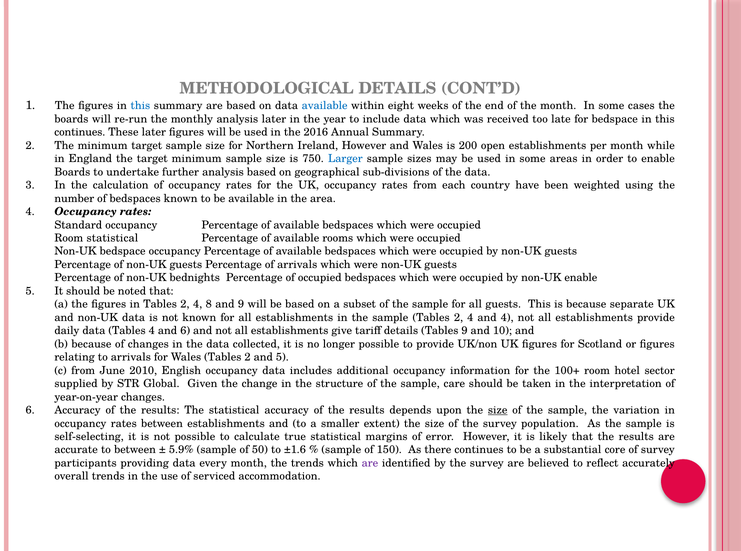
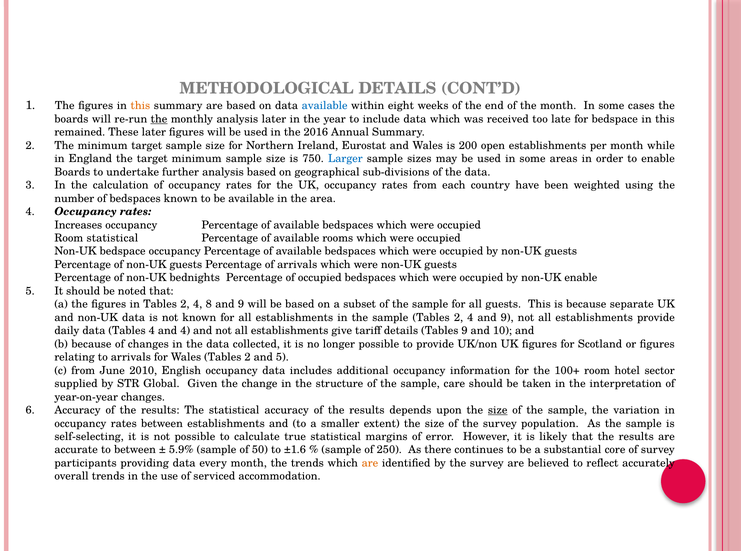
this colour: blue -> orange (140, 106)
the underline: none -> present (159, 119)
continues: continues -> remained (80, 132)
Ireland However: However -> Eurostat (364, 145)
Standard: Standard -> Increases (78, 225)
4 and 4: 4 -> 9 (507, 317)
and 6: 6 -> 4 (185, 331)
150: 150 -> 250 (389, 450)
are colour: purple -> orange (370, 463)
